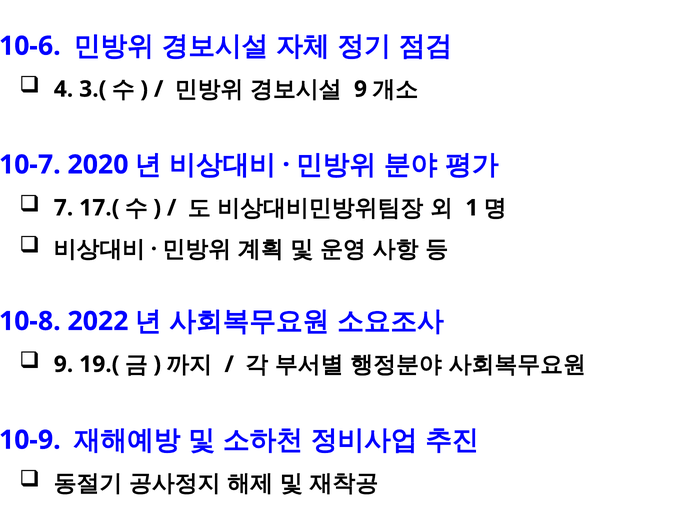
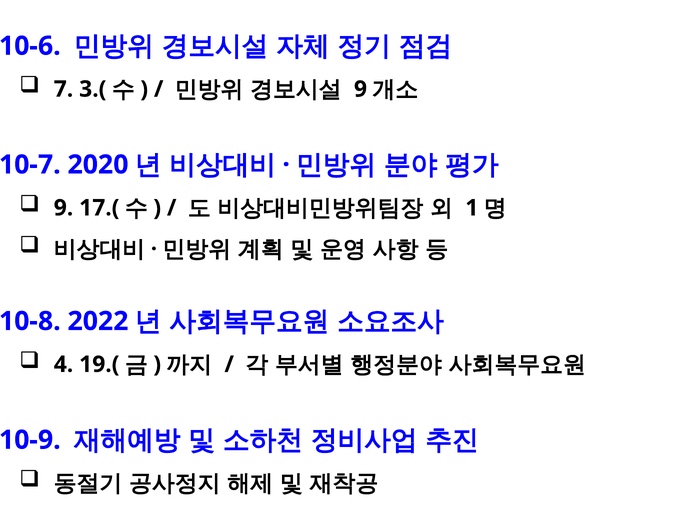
4: 4 -> 7 (63, 89)
7: 7 -> 9 (63, 208)
9: 9 -> 4 (63, 365)
